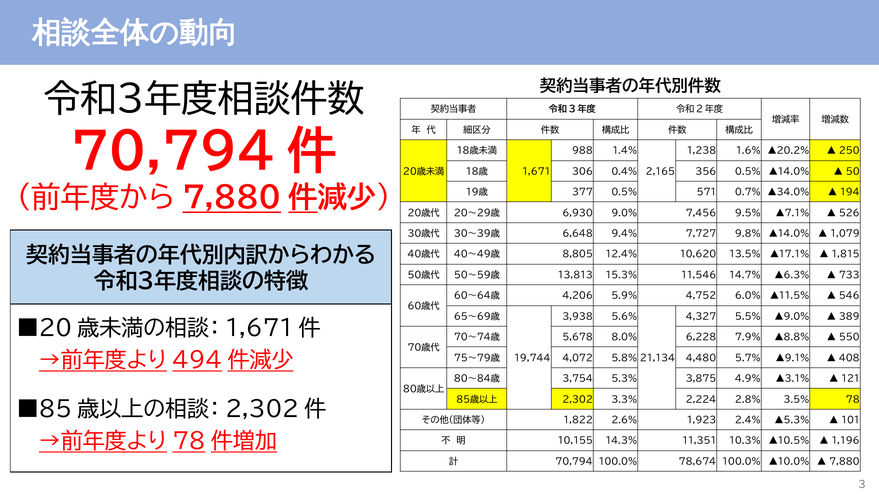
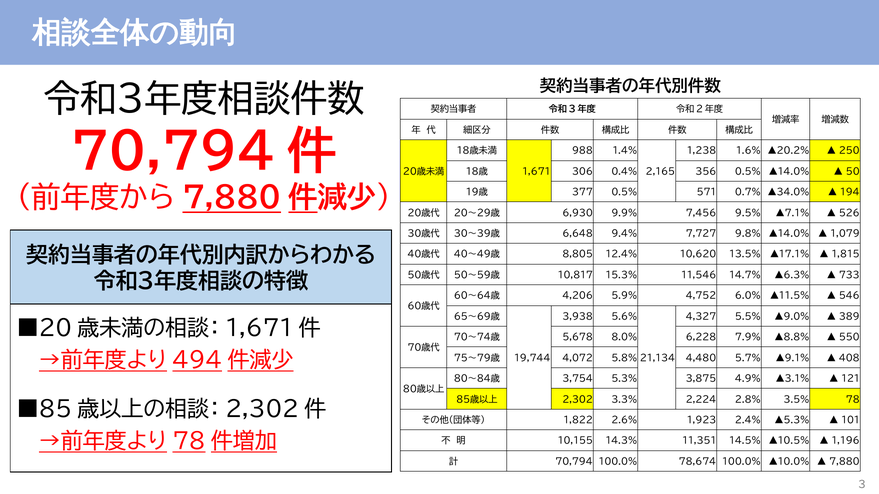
9.0%: 9.0% -> 9.9% (624, 213)
13,813: 13,813 -> 10,817 (575, 275)
10.3%: 10.3% -> 14.5% (745, 441)
